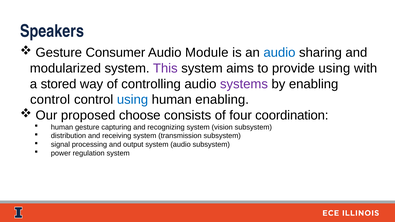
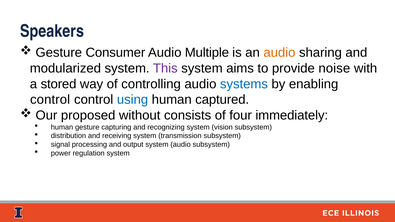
Module: Module -> Multiple (207, 53)
audio colour: blue -> orange (279, 53)
provide using: using -> noise (334, 68)
systems colour: purple -> blue (244, 84)
human enabling: enabling -> captured (222, 100)
choose: choose -> without (140, 115)
coordination: coordination -> immediately (292, 115)
